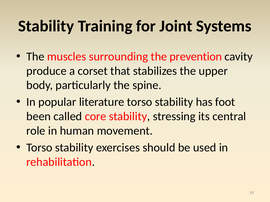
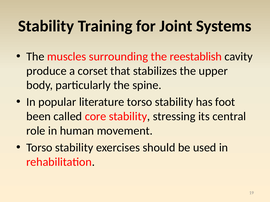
prevention: prevention -> reestablish (196, 57)
